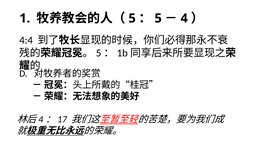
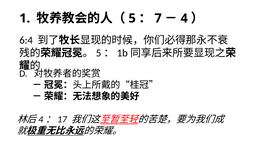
5: 5 -> 7 (158, 18)
4:4: 4:4 -> 6:4 (26, 40)
